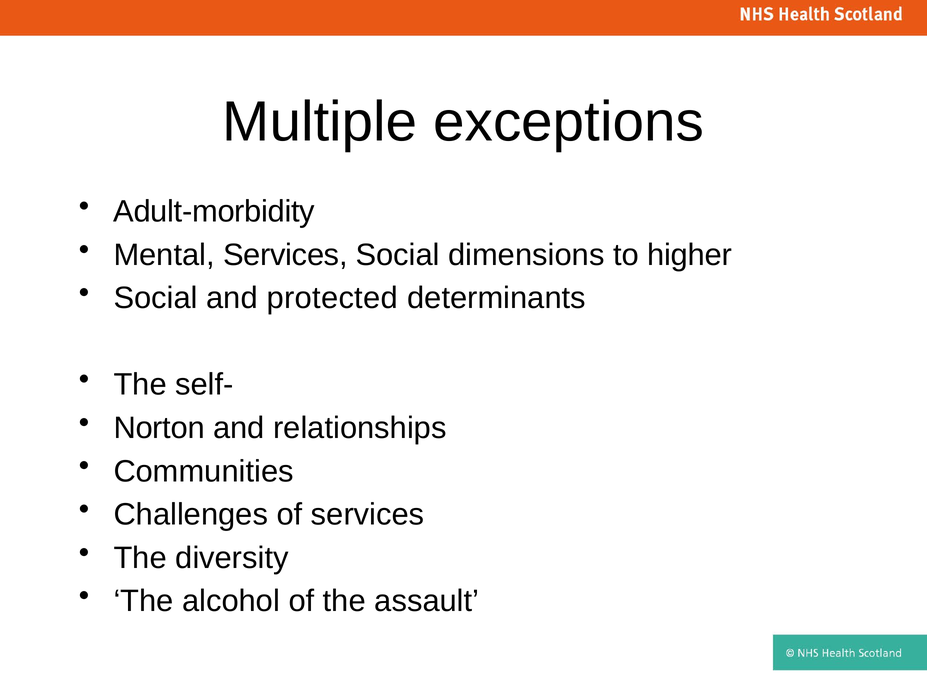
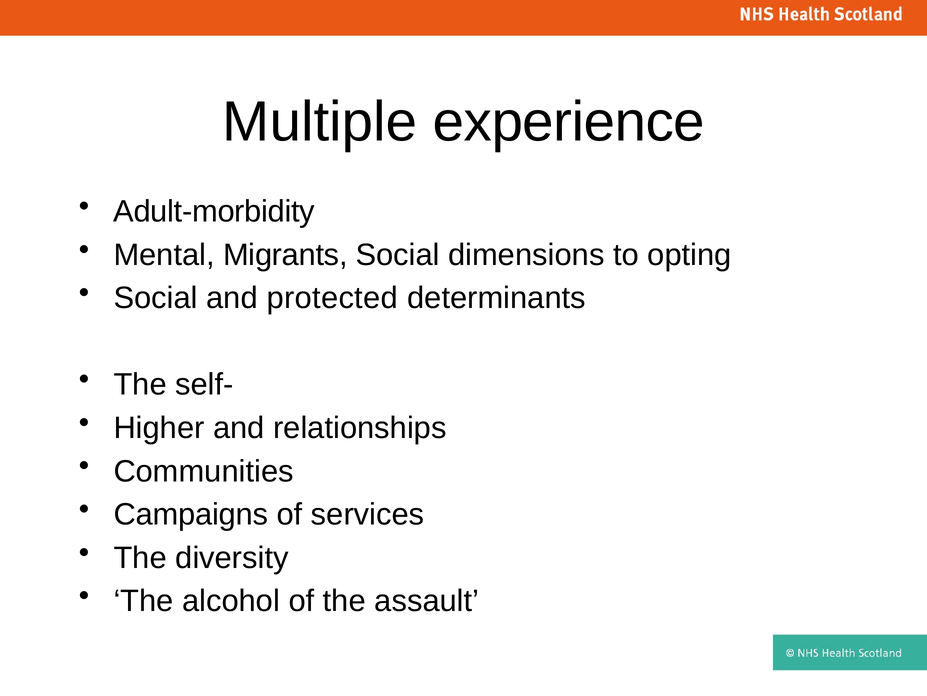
exceptions: exceptions -> experience (569, 122)
Mental Services: Services -> Migrants (285, 255)
higher: higher -> opting (689, 255)
Norton: Norton -> Higher (159, 428)
Challenges: Challenges -> Campaigns (191, 514)
